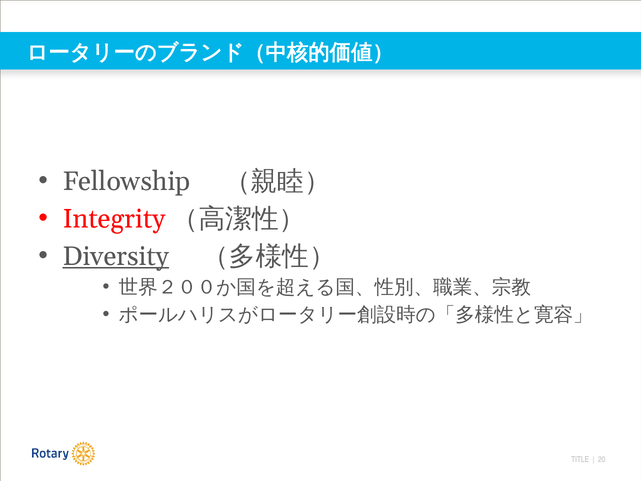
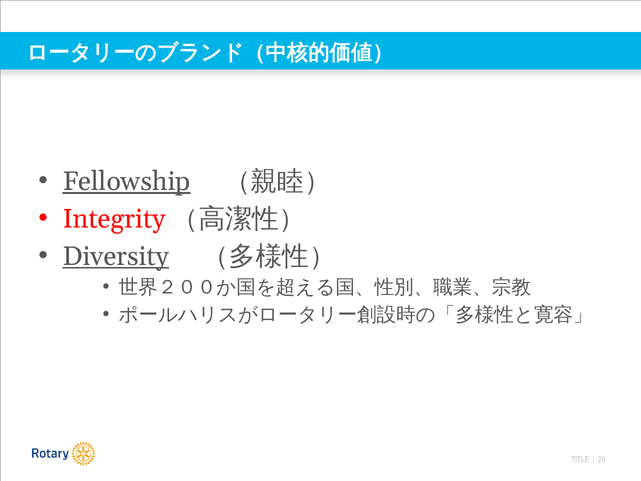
Fellowship underline: none -> present (127, 181)
